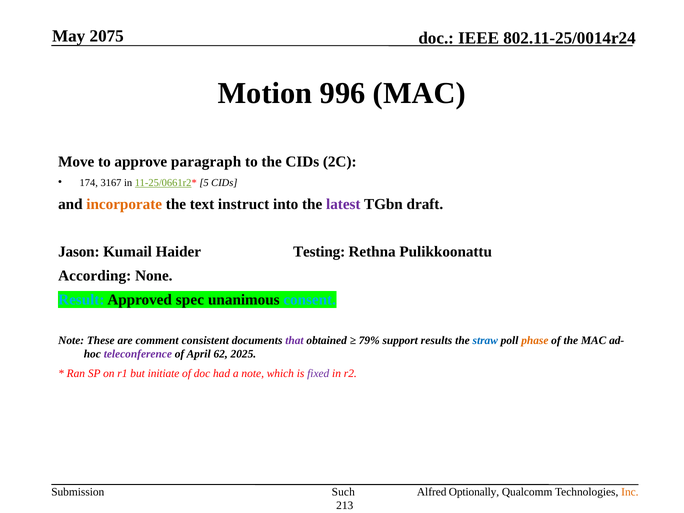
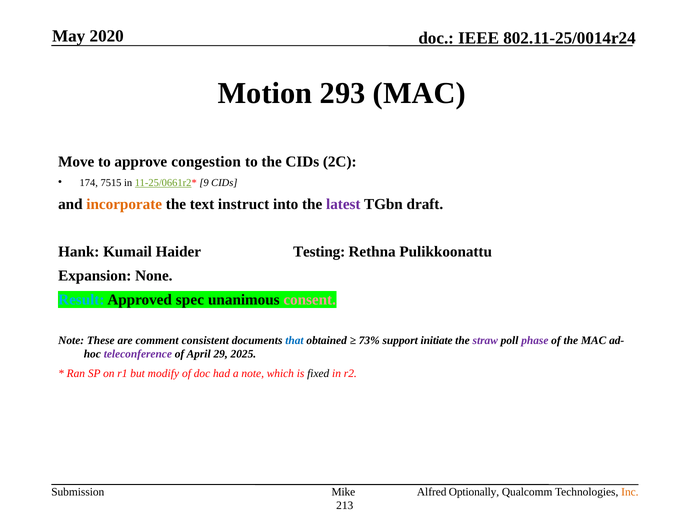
2075: 2075 -> 2020 (107, 36)
996: 996 -> 293 (343, 93)
paragraph: paragraph -> congestion (206, 162)
3167: 3167 -> 7515 (111, 183)
5: 5 -> 9 (204, 183)
Jason: Jason -> Hank (79, 252)
According: According -> Expansion (95, 276)
consent colour: light blue -> pink (310, 300)
that colour: purple -> blue (294, 341)
79%: 79% -> 73% (369, 341)
results: results -> initiate (437, 341)
straw colour: blue -> purple (485, 341)
phase colour: orange -> purple (535, 341)
62: 62 -> 29 (221, 354)
initiate: initiate -> modify (163, 374)
fixed colour: purple -> black (318, 374)
Such: Such -> Mike (343, 492)
